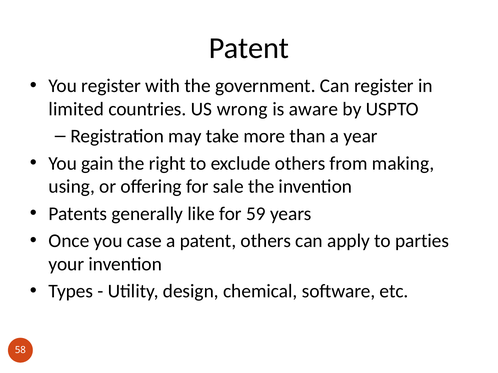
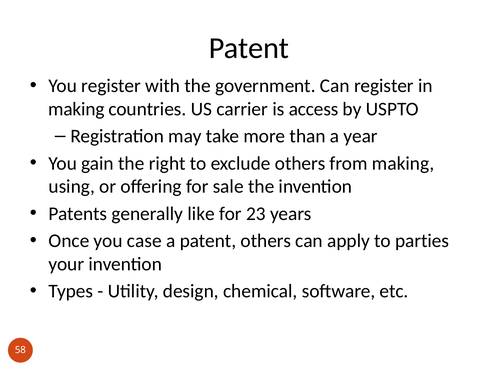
limited: limited -> making (76, 109)
wrong: wrong -> carrier (242, 109)
aware: aware -> access (314, 109)
59: 59 -> 23 (256, 214)
